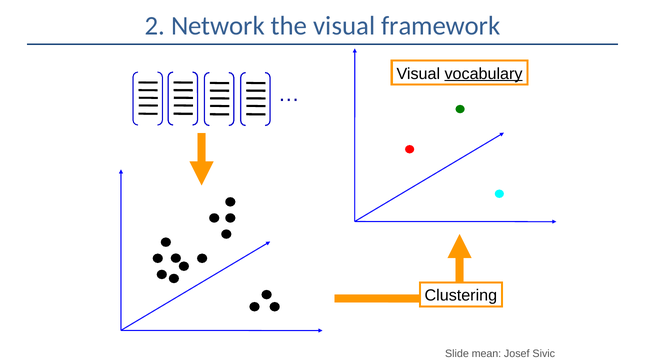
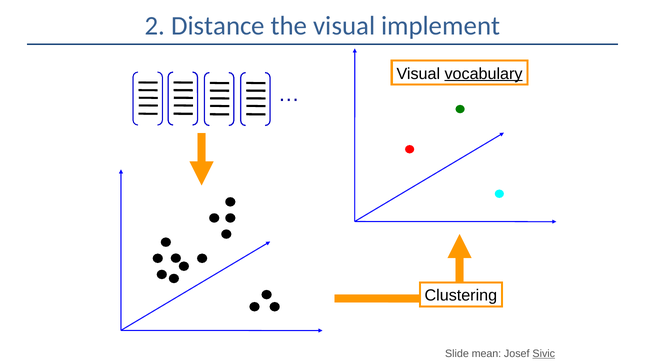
Network: Network -> Distance (218, 26)
framework: framework -> implement (441, 26)
Sivic underline: none -> present (544, 353)
